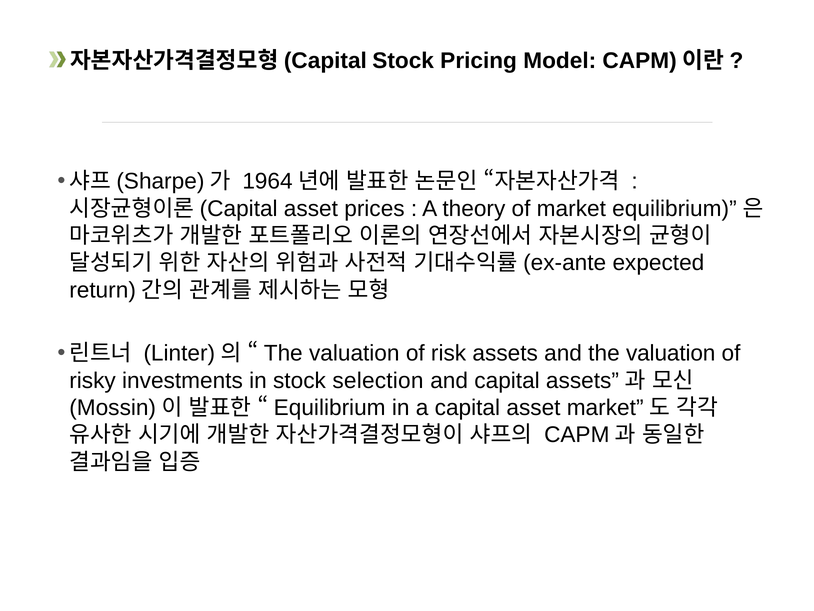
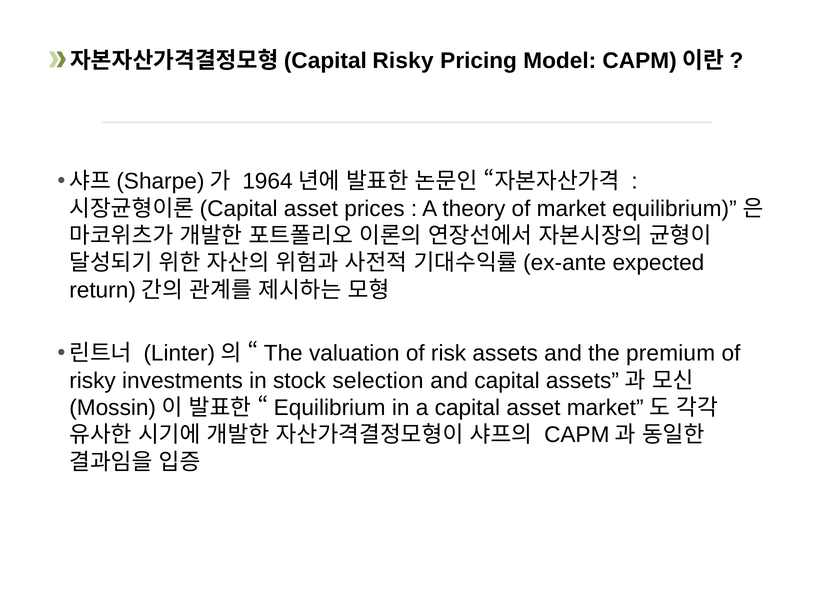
Stock: Stock -> Risky (403, 61)
and the valuation: valuation -> premium (671, 353)
